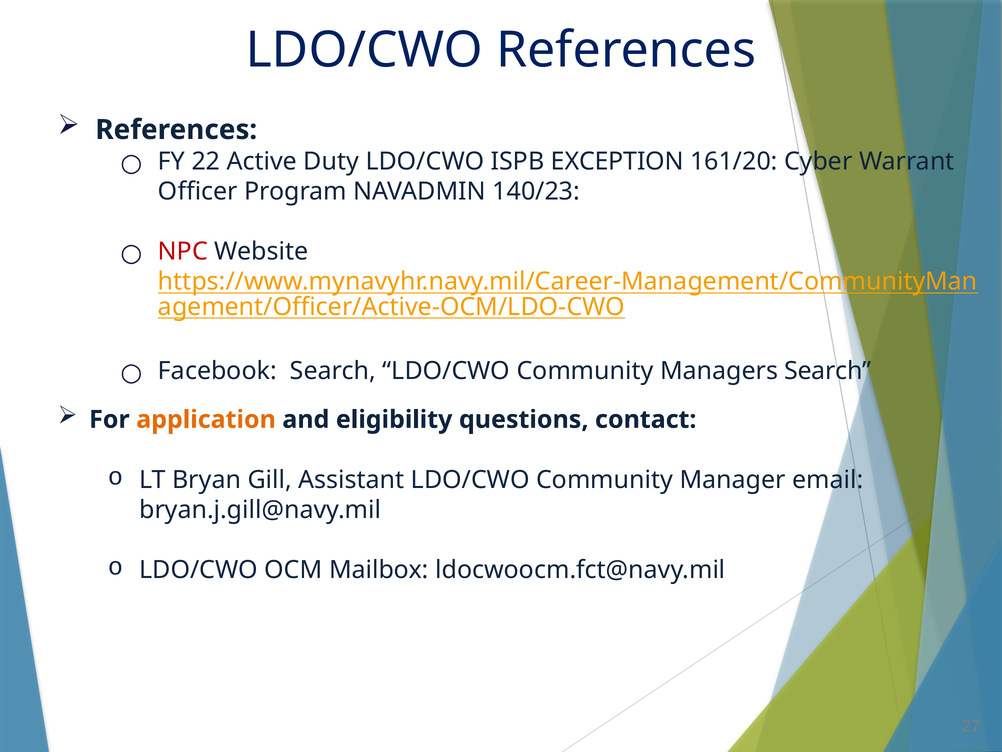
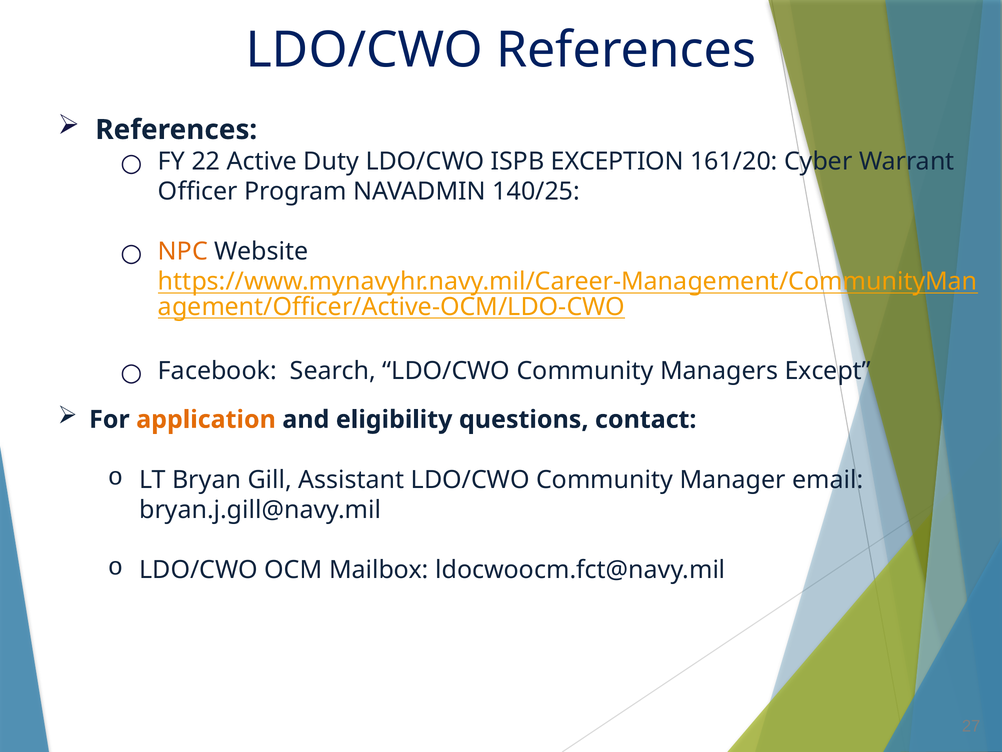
140/23: 140/23 -> 140/25 (536, 191)
NPC colour: red -> orange (183, 251)
Managers Search: Search -> Except (828, 371)
